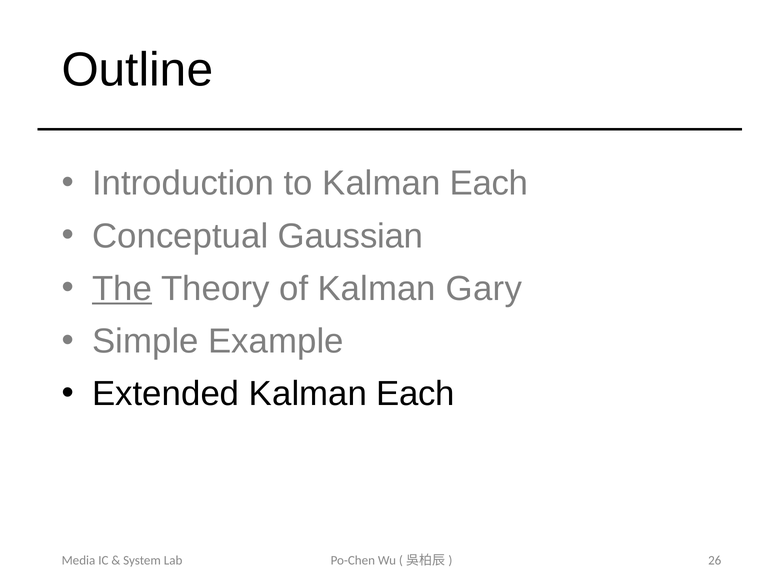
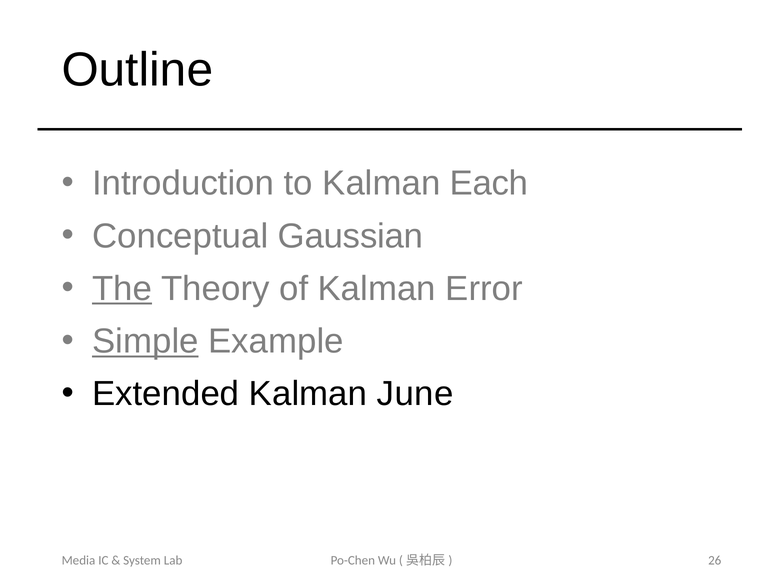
Gary: Gary -> Error (484, 289)
Simple underline: none -> present (145, 342)
Extended Kalman Each: Each -> June (415, 394)
